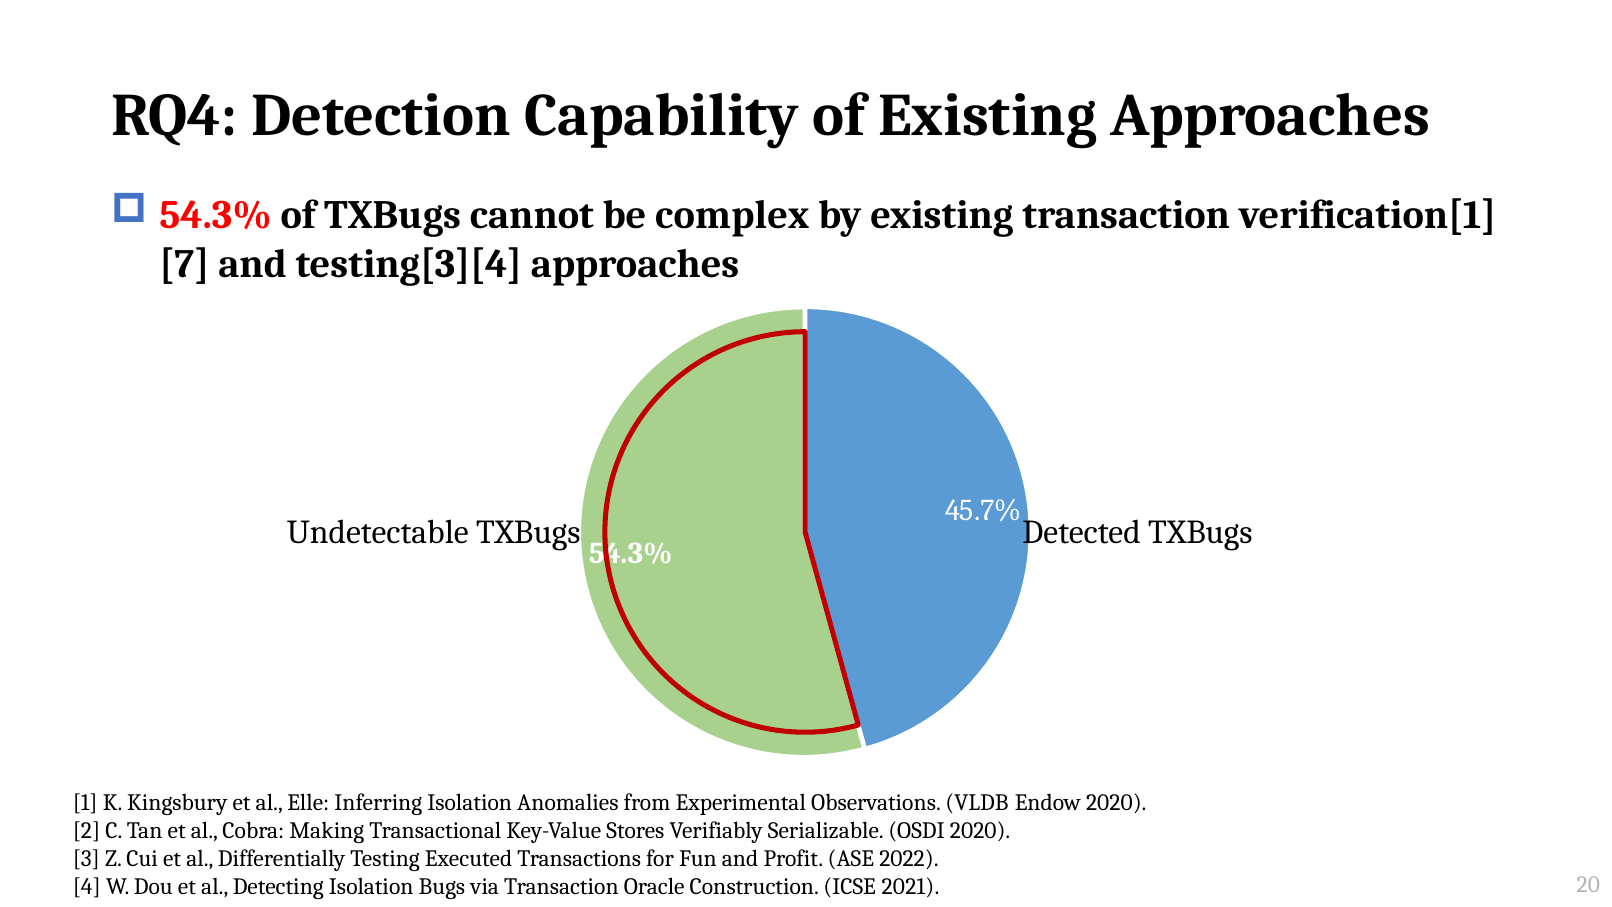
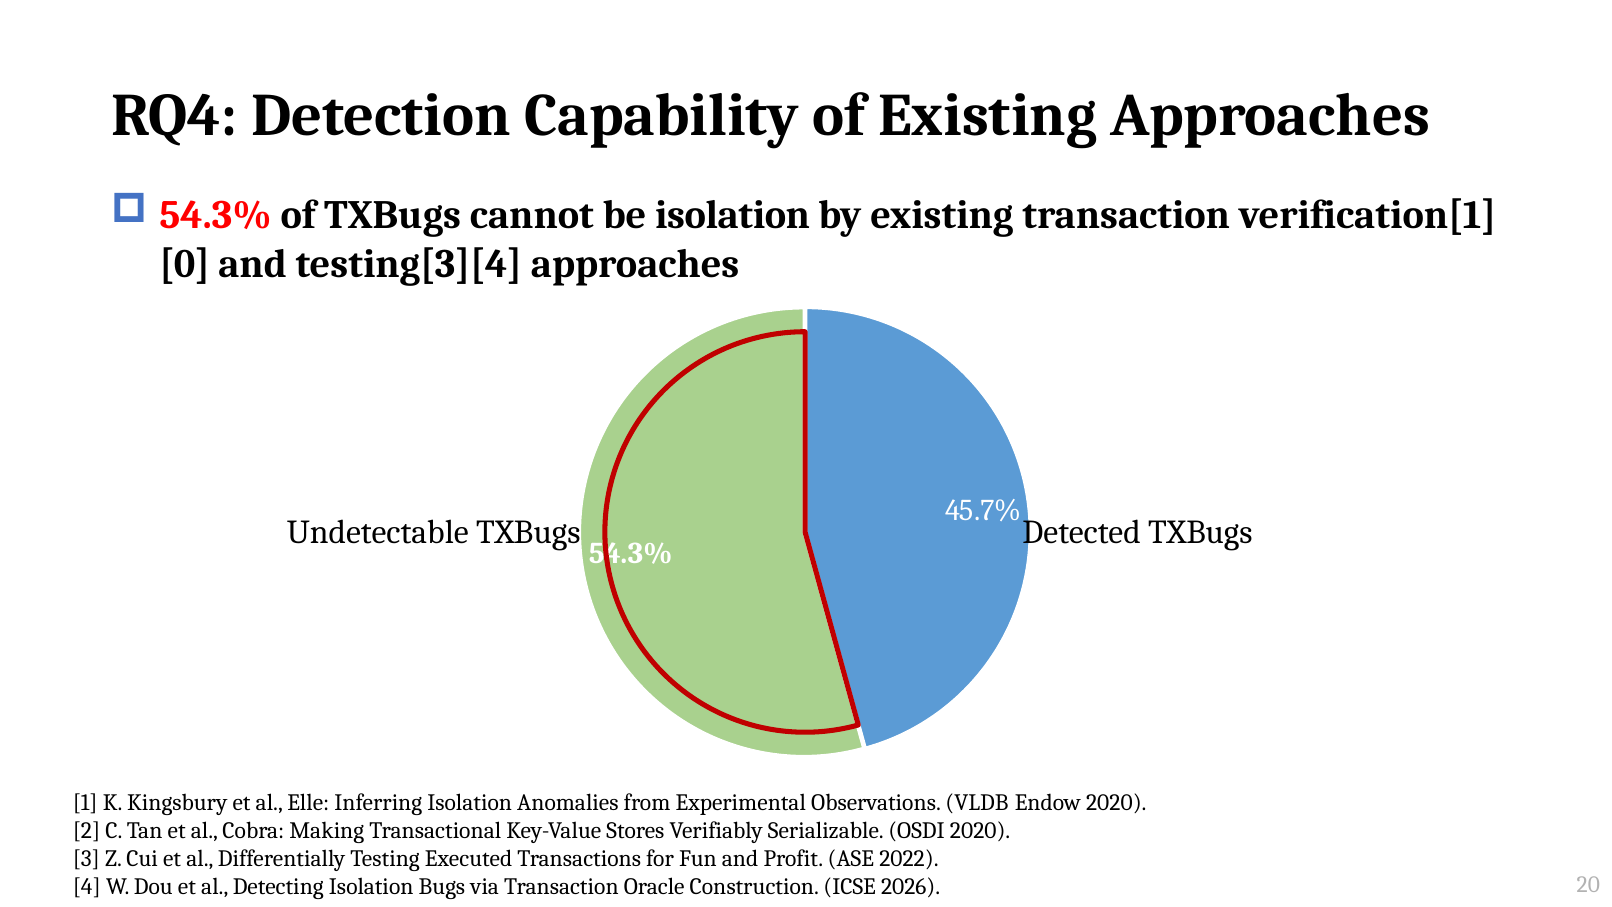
be complex: complex -> isolation (733, 215)
7: 7 -> 0 (185, 264)
2021: 2021 -> 2026 (911, 887)
